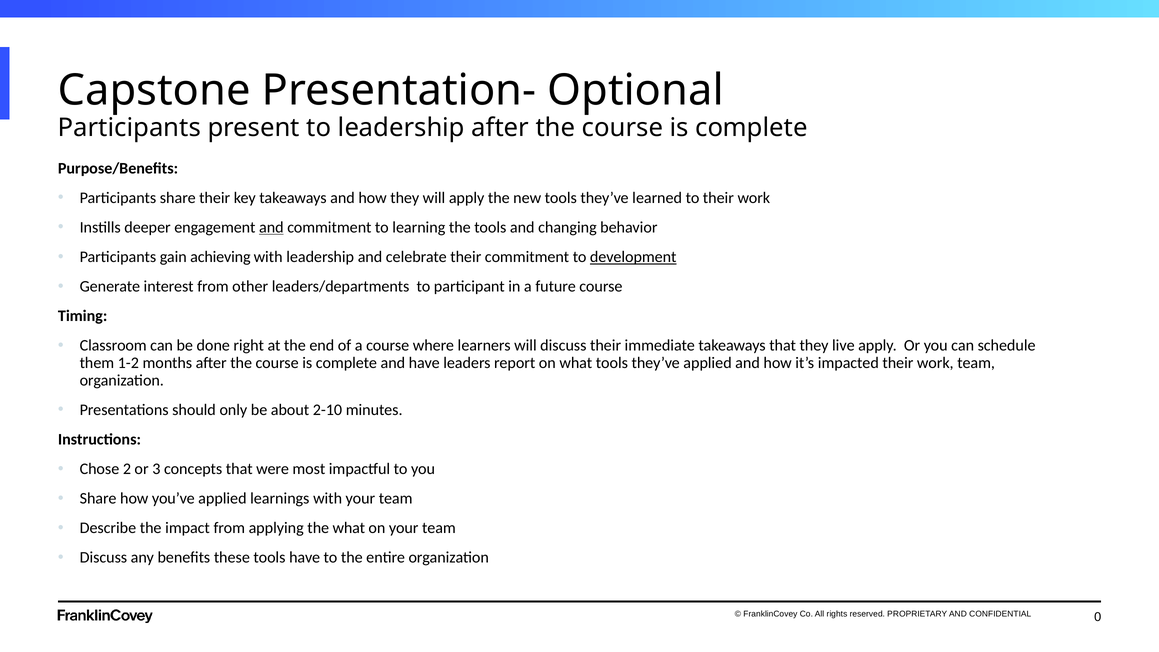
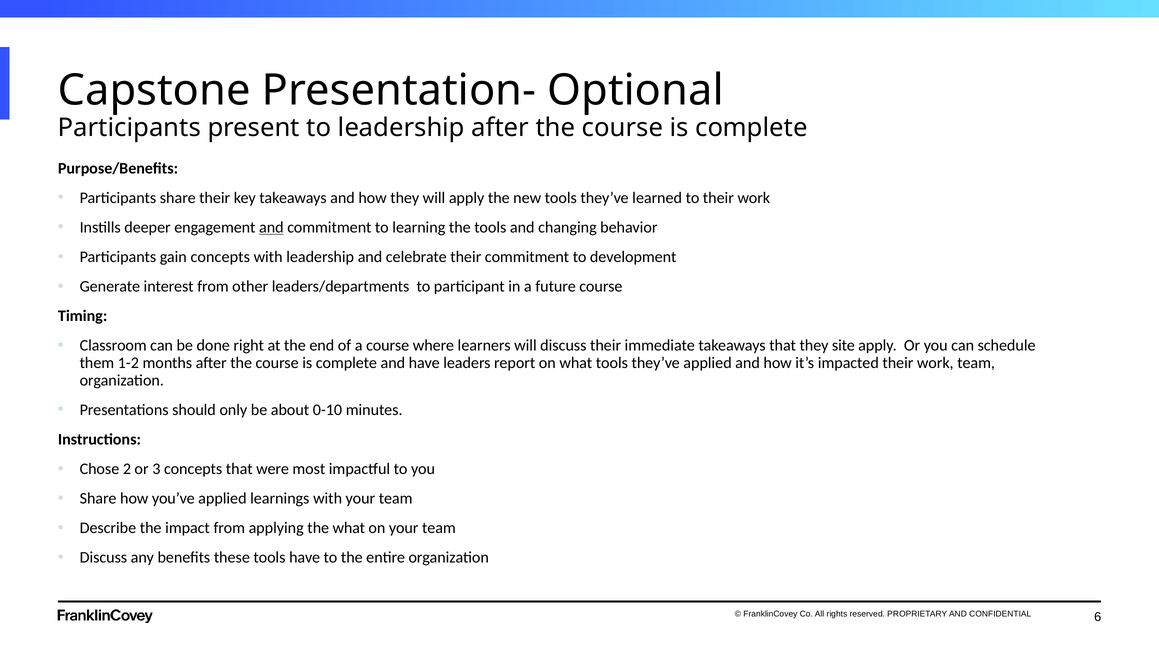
gain achieving: achieving -> concepts (220, 257)
development underline: present -> none (633, 257)
live: live -> site (843, 345)
2-10: 2-10 -> 0-10 (327, 410)
0: 0 -> 6 (1098, 617)
